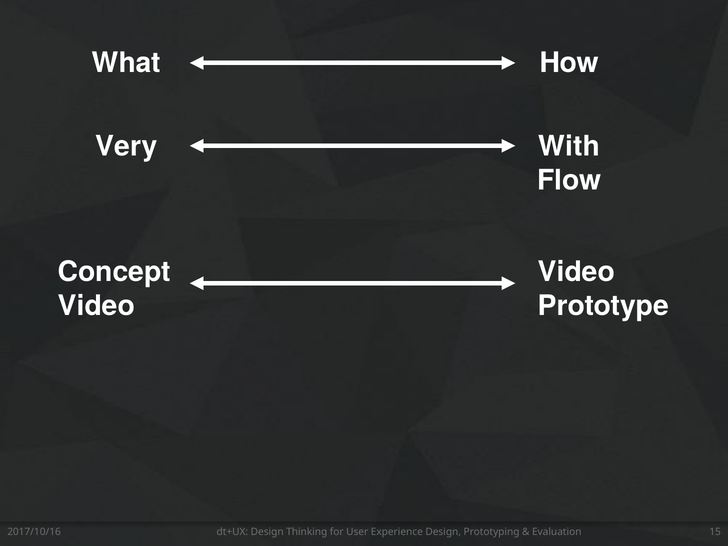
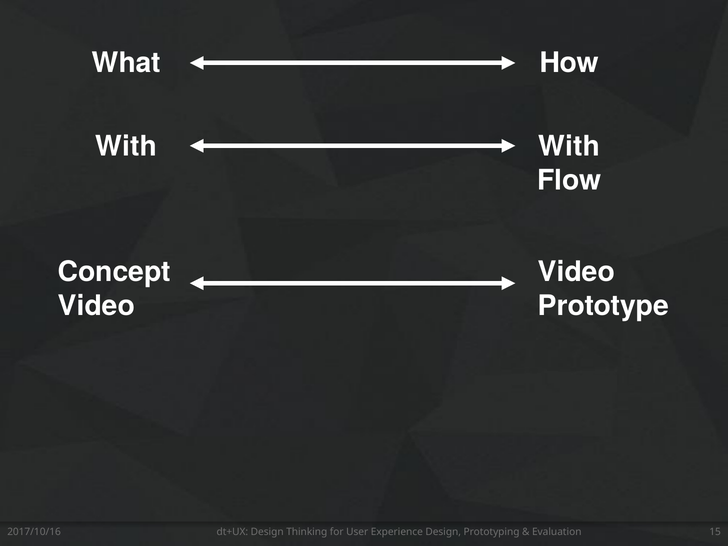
Very: Very -> With (126, 147)
